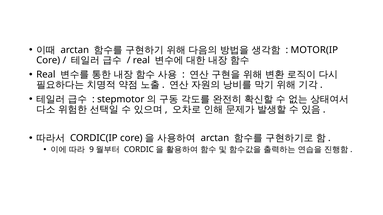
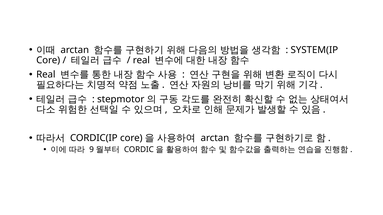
MOTOR(IP: MOTOR(IP -> SYSTEM(IP (314, 50)
